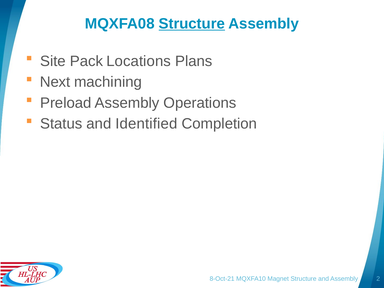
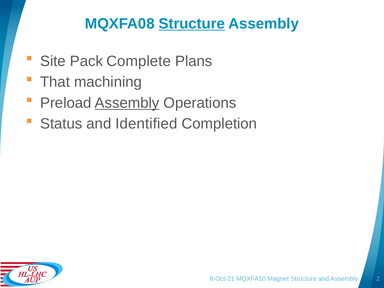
Locations: Locations -> Complete (139, 61)
Next: Next -> That (55, 82)
Assembly underline: none -> present (127, 103)
